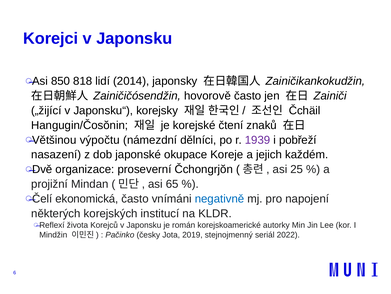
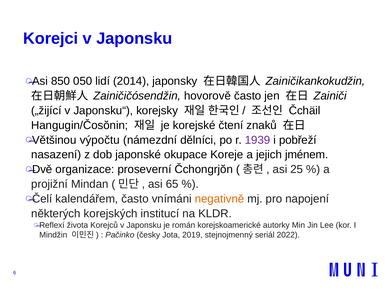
818: 818 -> 050 (83, 81)
každém: každém -> jménem (307, 154)
ekonomická: ekonomická -> kalendářem (87, 198)
negativně colour: blue -> orange (220, 198)
